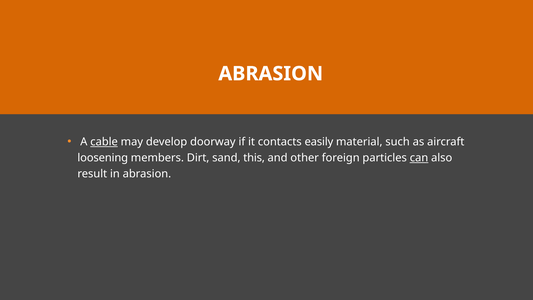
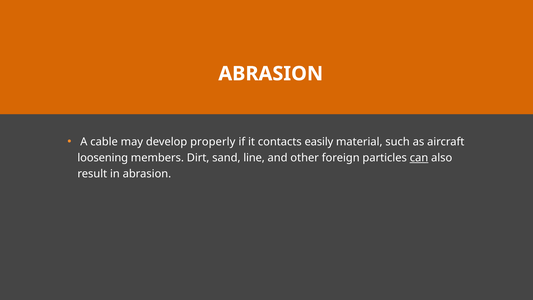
cable underline: present -> none (104, 142)
doorway: doorway -> properly (213, 142)
this: this -> line (254, 158)
